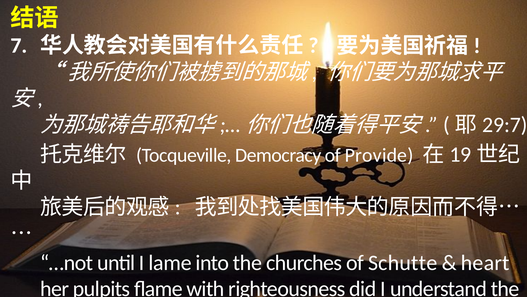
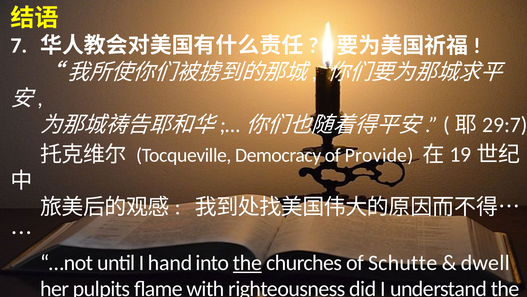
lame: lame -> hand (170, 262)
the underline: none -> present (247, 262)
heart: heart -> dwell (485, 262)
